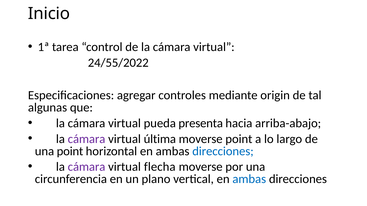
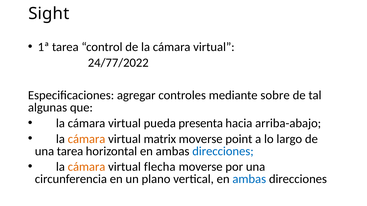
Inicio: Inicio -> Sight (49, 14)
24/55/2022: 24/55/2022 -> 24/77/2022 (118, 63)
origin: origin -> sobre (275, 96)
cámara colour: purple -> orange (87, 139)
última: última -> matrix (160, 139)
una point: point -> tarea (70, 151)
cámara colour: purple -> orange (87, 167)
